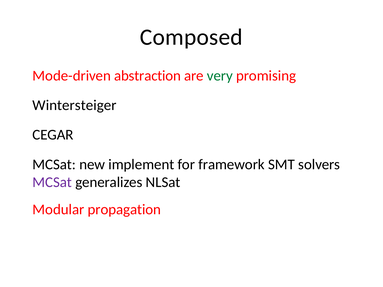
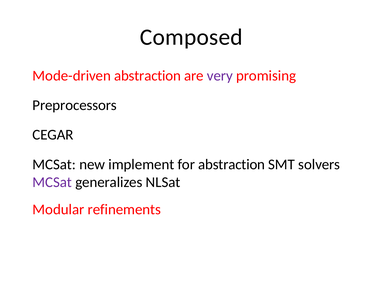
very colour: green -> purple (220, 76)
Wintersteiger: Wintersteiger -> Preprocessors (75, 105)
for framework: framework -> abstraction (232, 165)
propagation: propagation -> refinements (124, 210)
